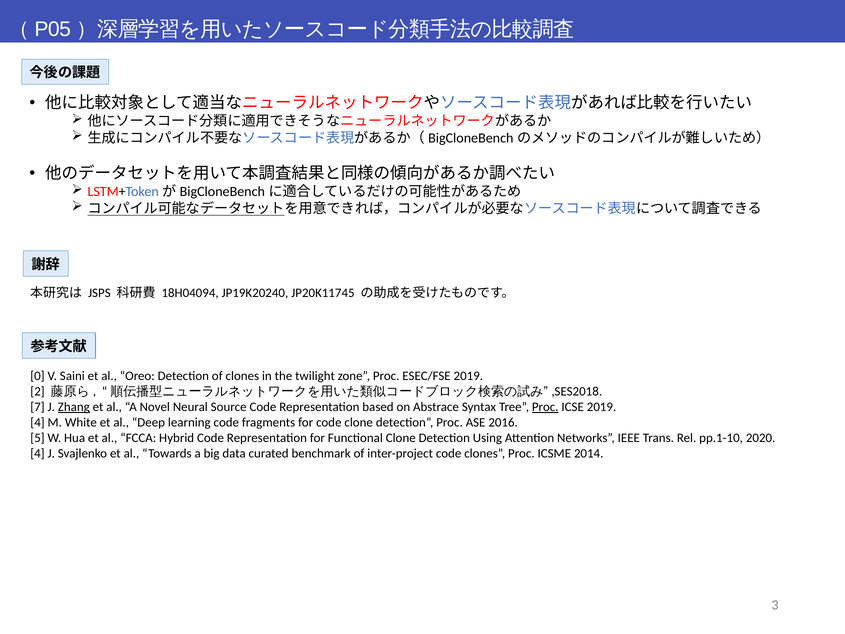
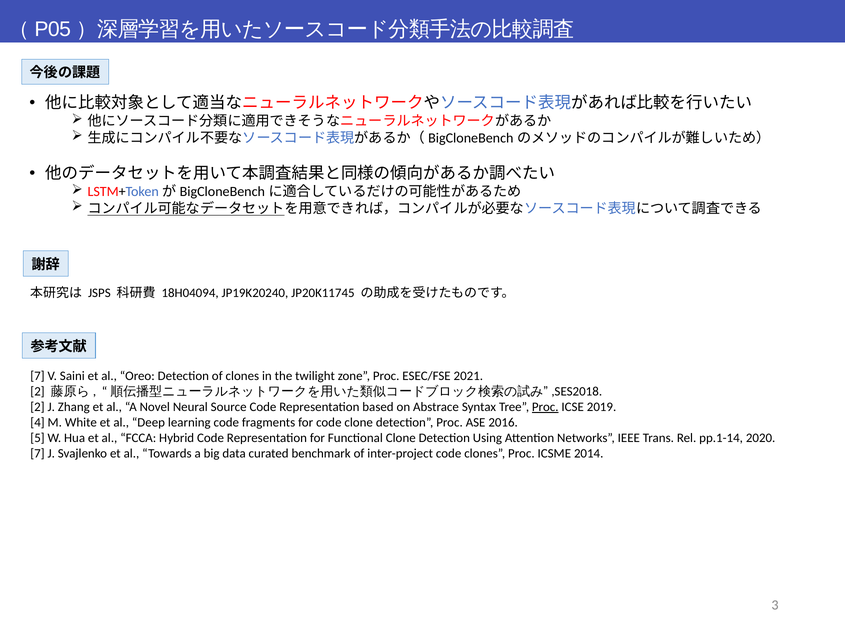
0: 0 -> 7 (37, 376)
ESEC/FSE 2019: 2019 -> 2021 (468, 376)
7: 7 -> 2 (37, 407)
Zhang underline: present -> none (74, 407)
pp.1-10: pp.1-10 -> pp.1-14 (721, 438)
4: 4 -> 7 (37, 453)
